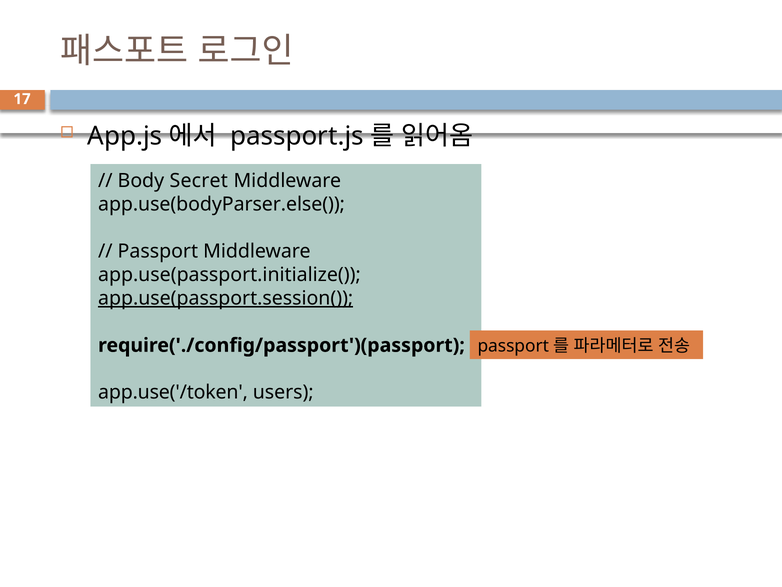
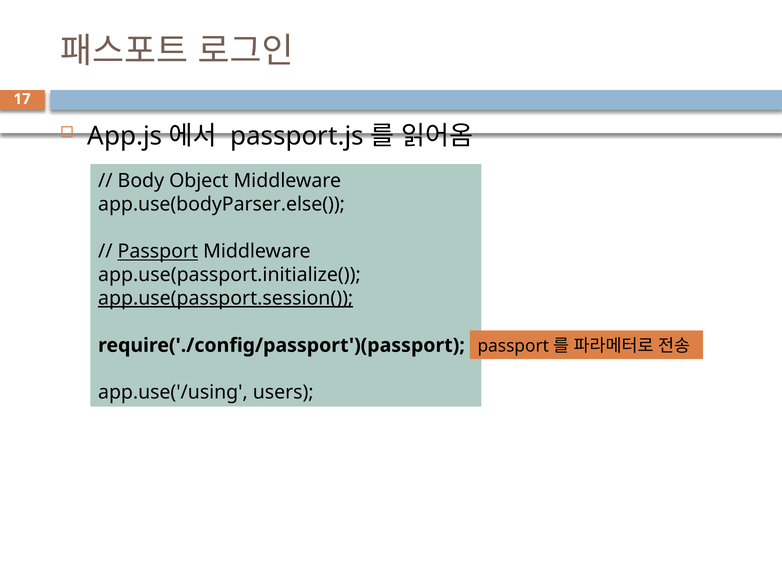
Secret: Secret -> Object (199, 181)
Passport underline: none -> present (158, 251)
app.use('/token: app.use('/token -> app.use('/using (173, 392)
